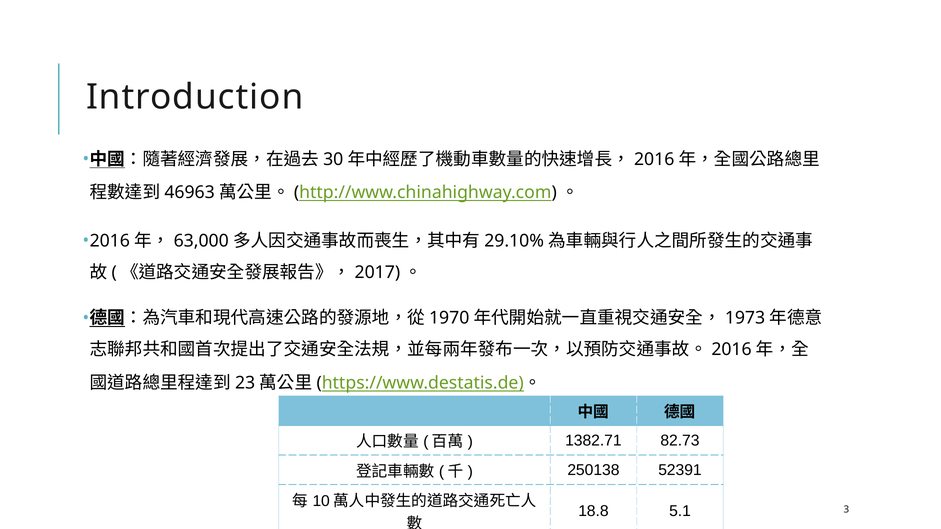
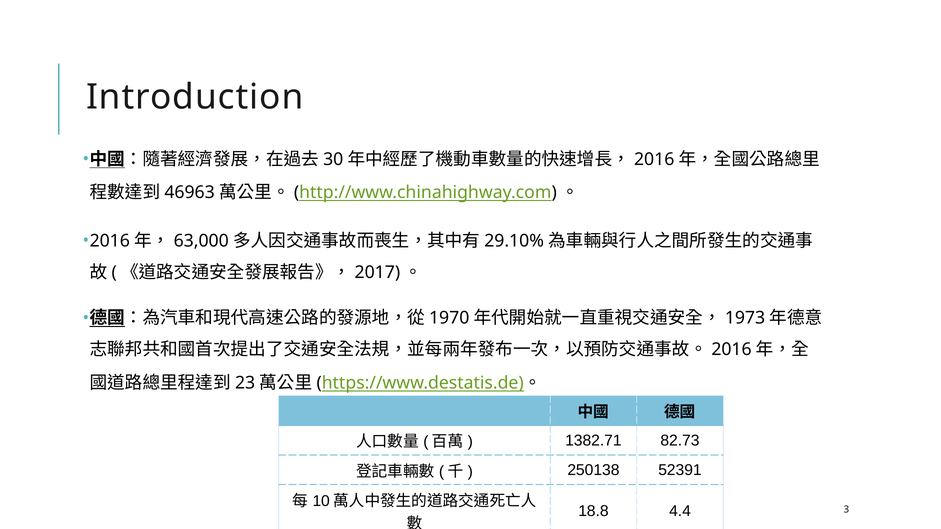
5.1: 5.1 -> 4.4 (680, 511)
